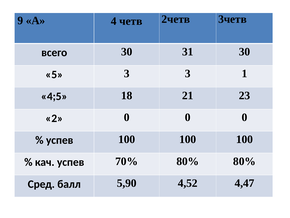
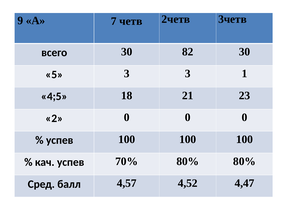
4: 4 -> 7 (114, 21)
31: 31 -> 82 (188, 52)
5,90: 5,90 -> 4,57 (127, 183)
